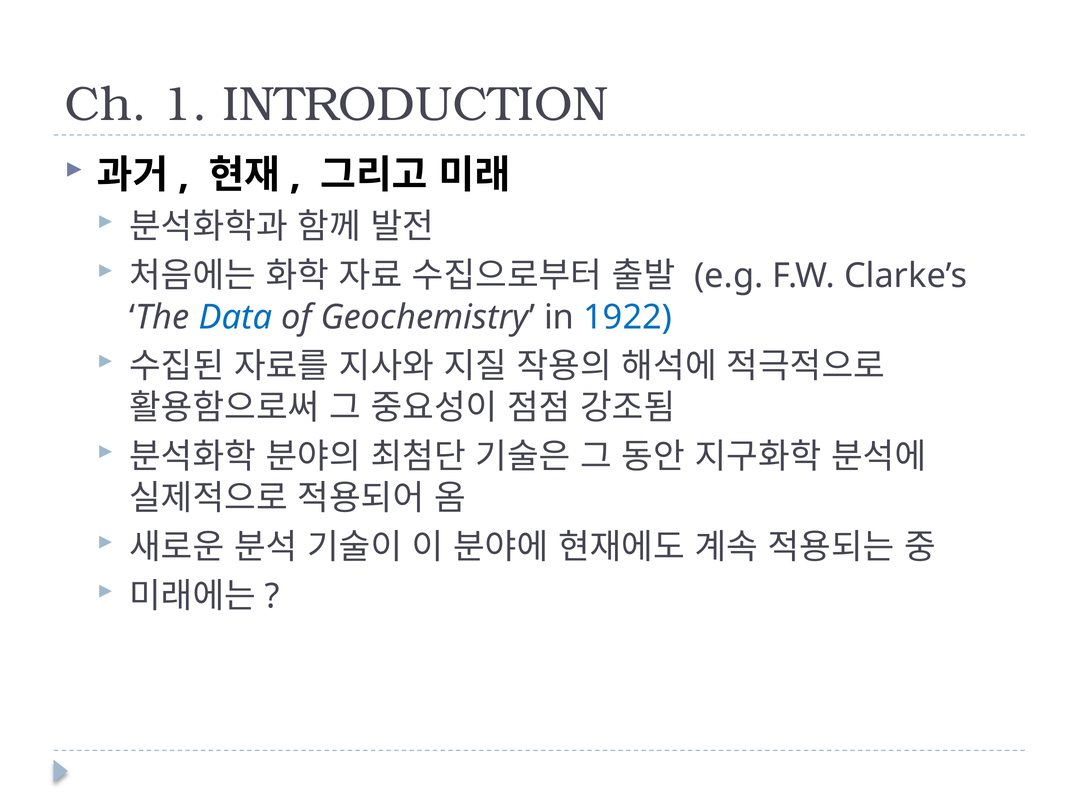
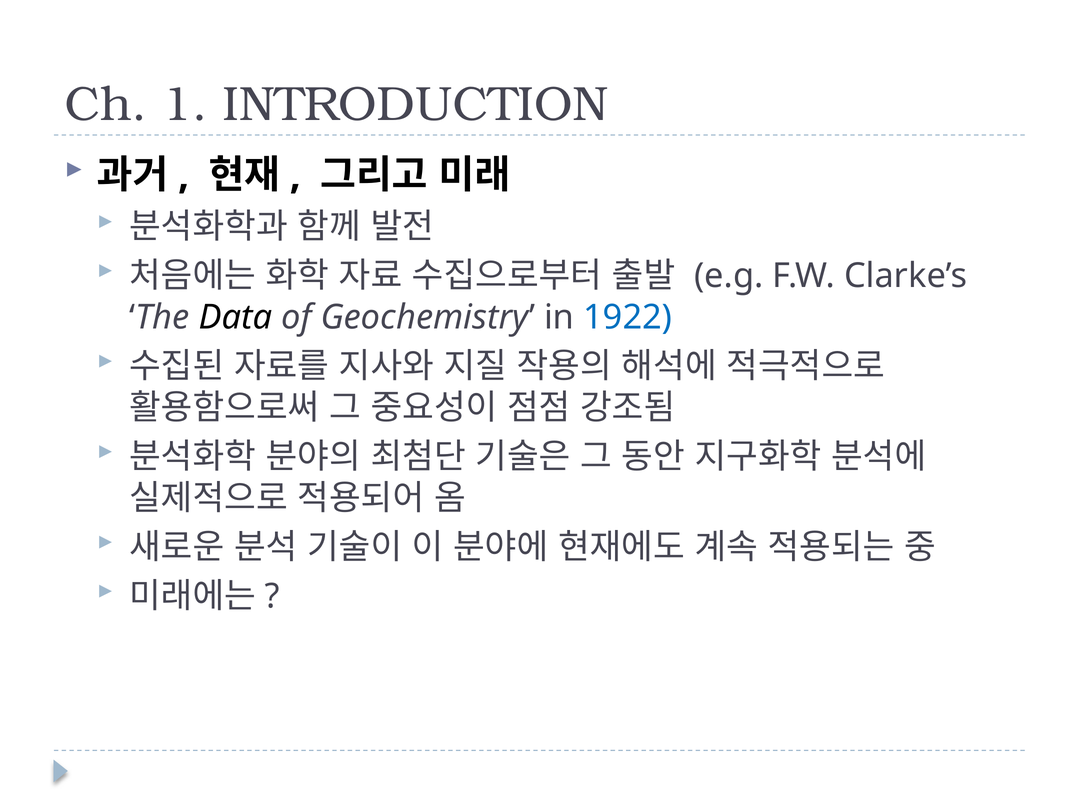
Data colour: blue -> black (235, 317)
